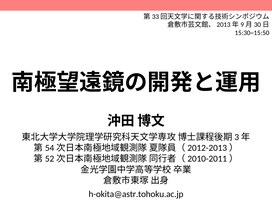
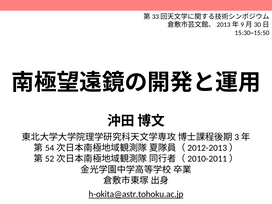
h-okita@astr.tohoku.ac.jp underline: none -> present (136, 194)
